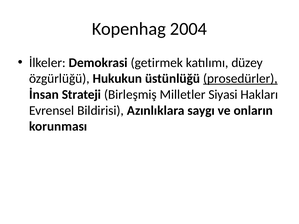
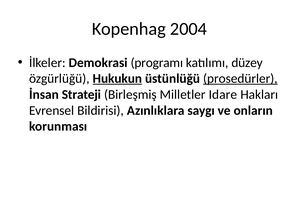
getirmek: getirmek -> programı (157, 63)
Hukukun underline: none -> present (117, 79)
Siyasi: Siyasi -> Idare (223, 95)
